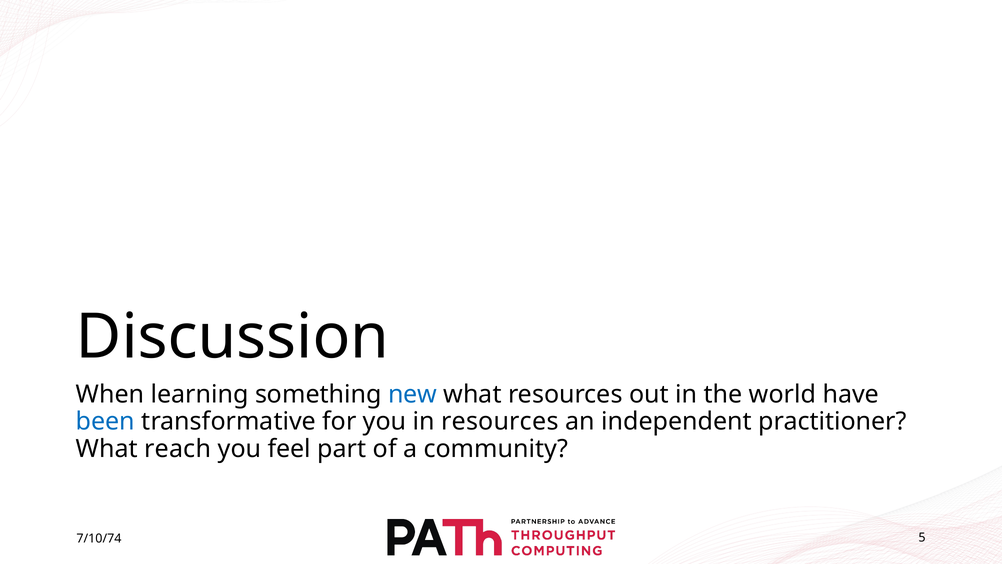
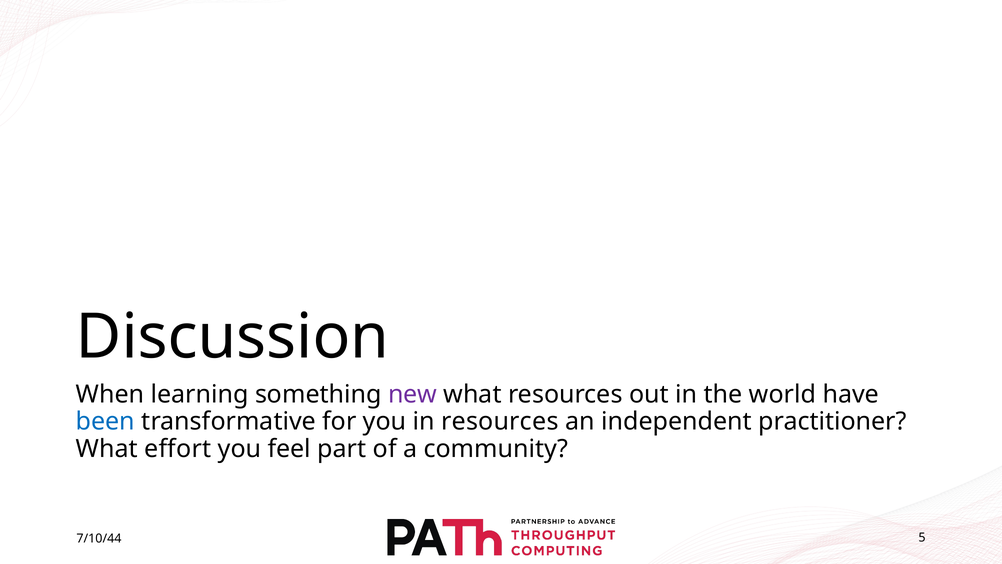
new colour: blue -> purple (413, 394)
reach: reach -> effort (178, 448)
7/10/74: 7/10/74 -> 7/10/44 (99, 538)
